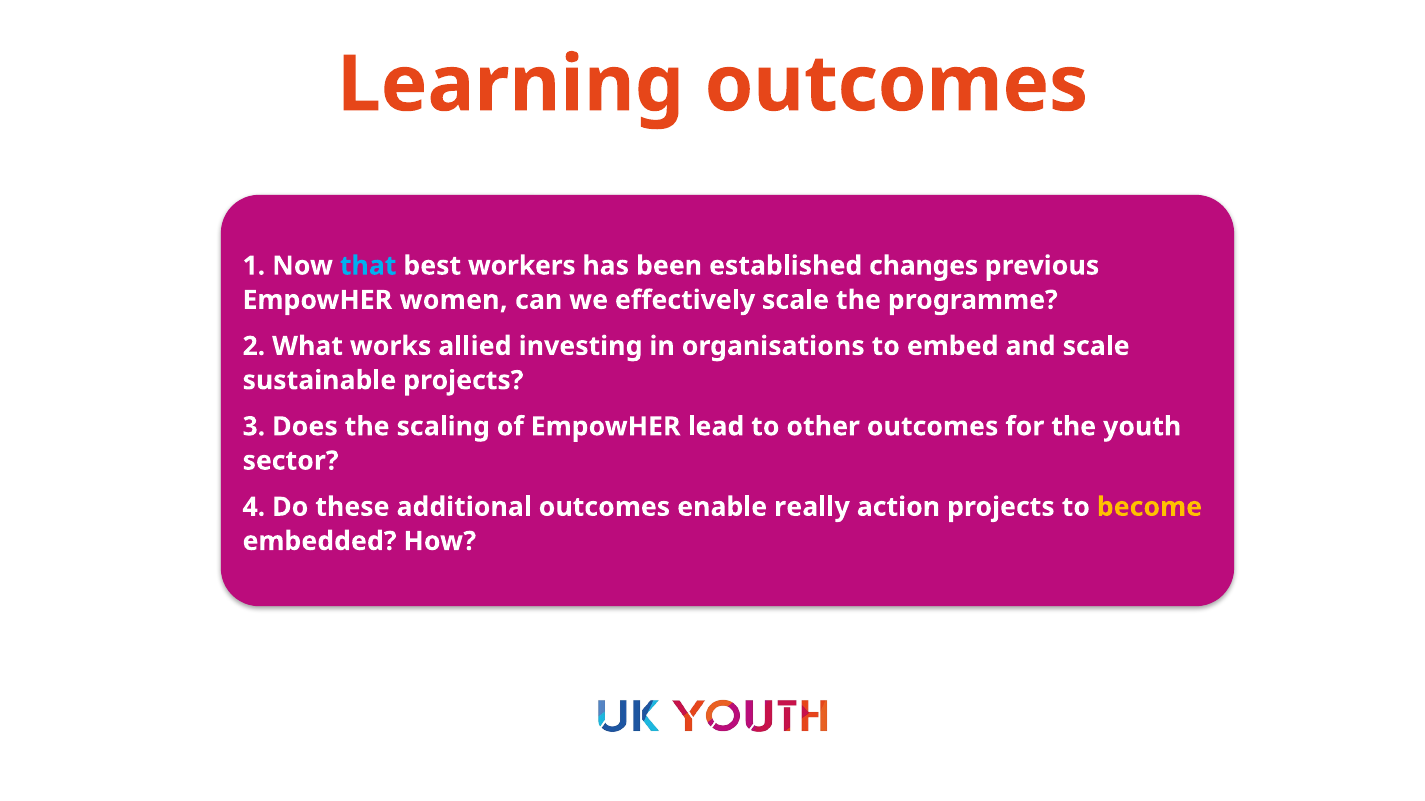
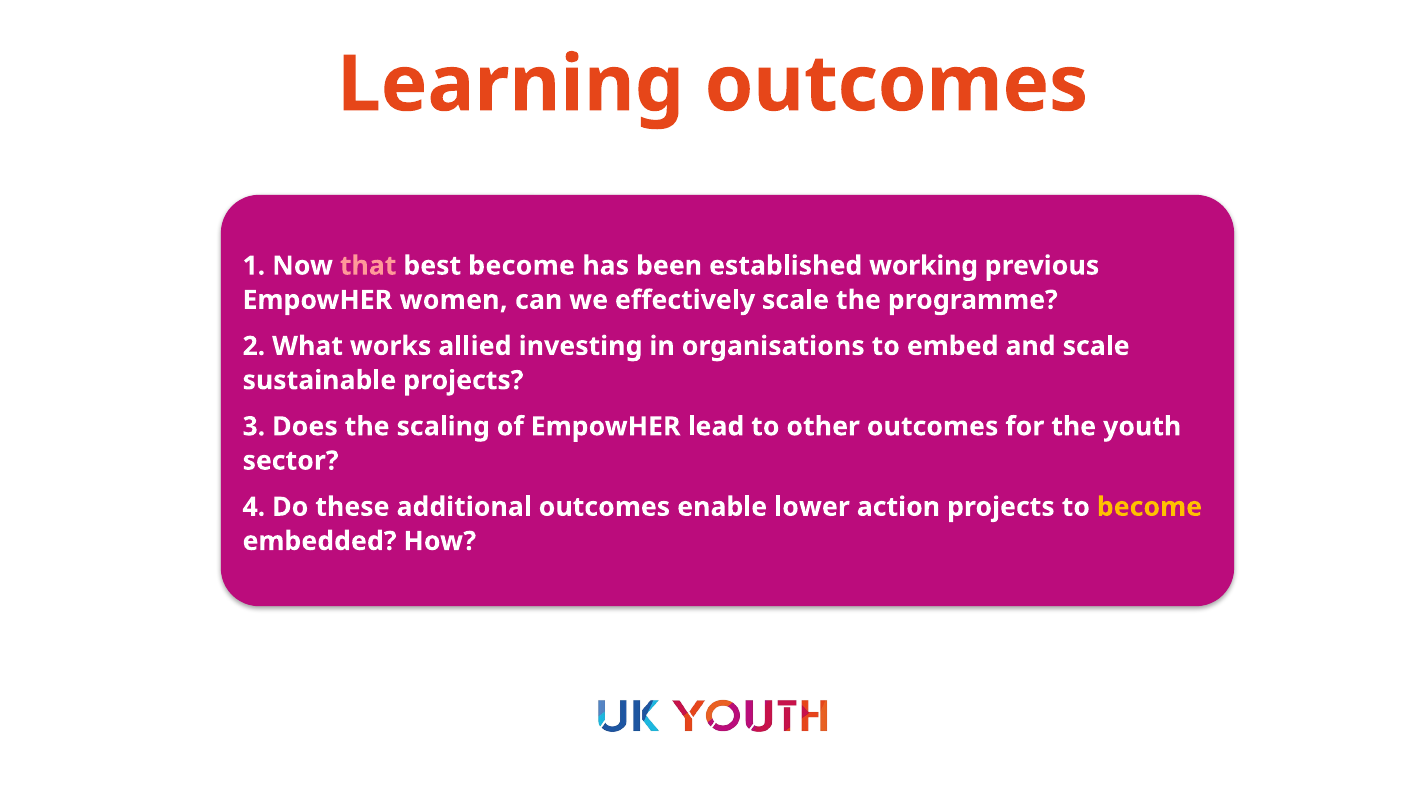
that colour: light blue -> pink (368, 266)
best workers: workers -> become (522, 266)
changes: changes -> working (924, 266)
really: really -> lower (812, 507)
